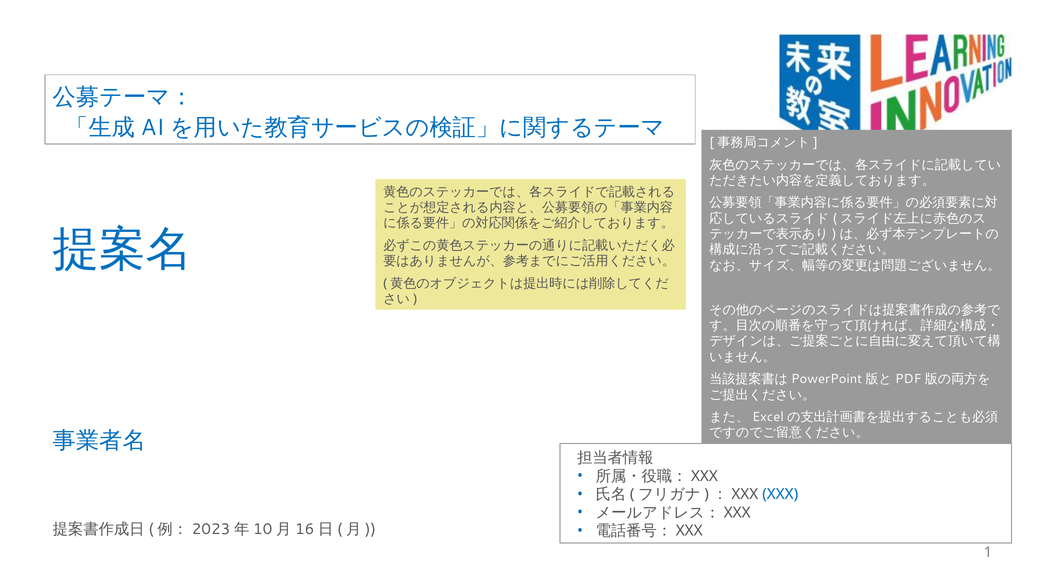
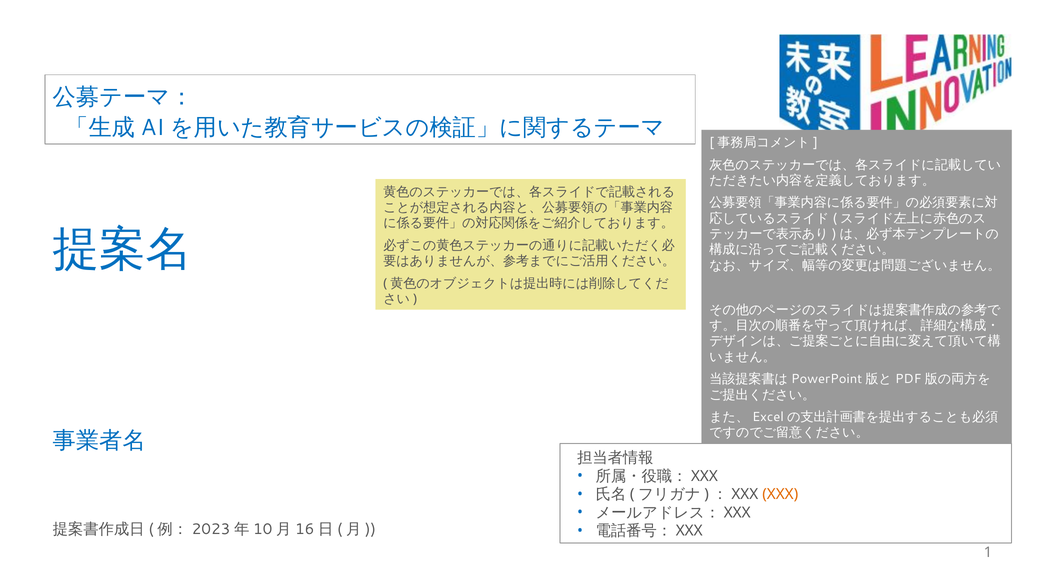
XXX colour: blue -> orange (780, 495)
